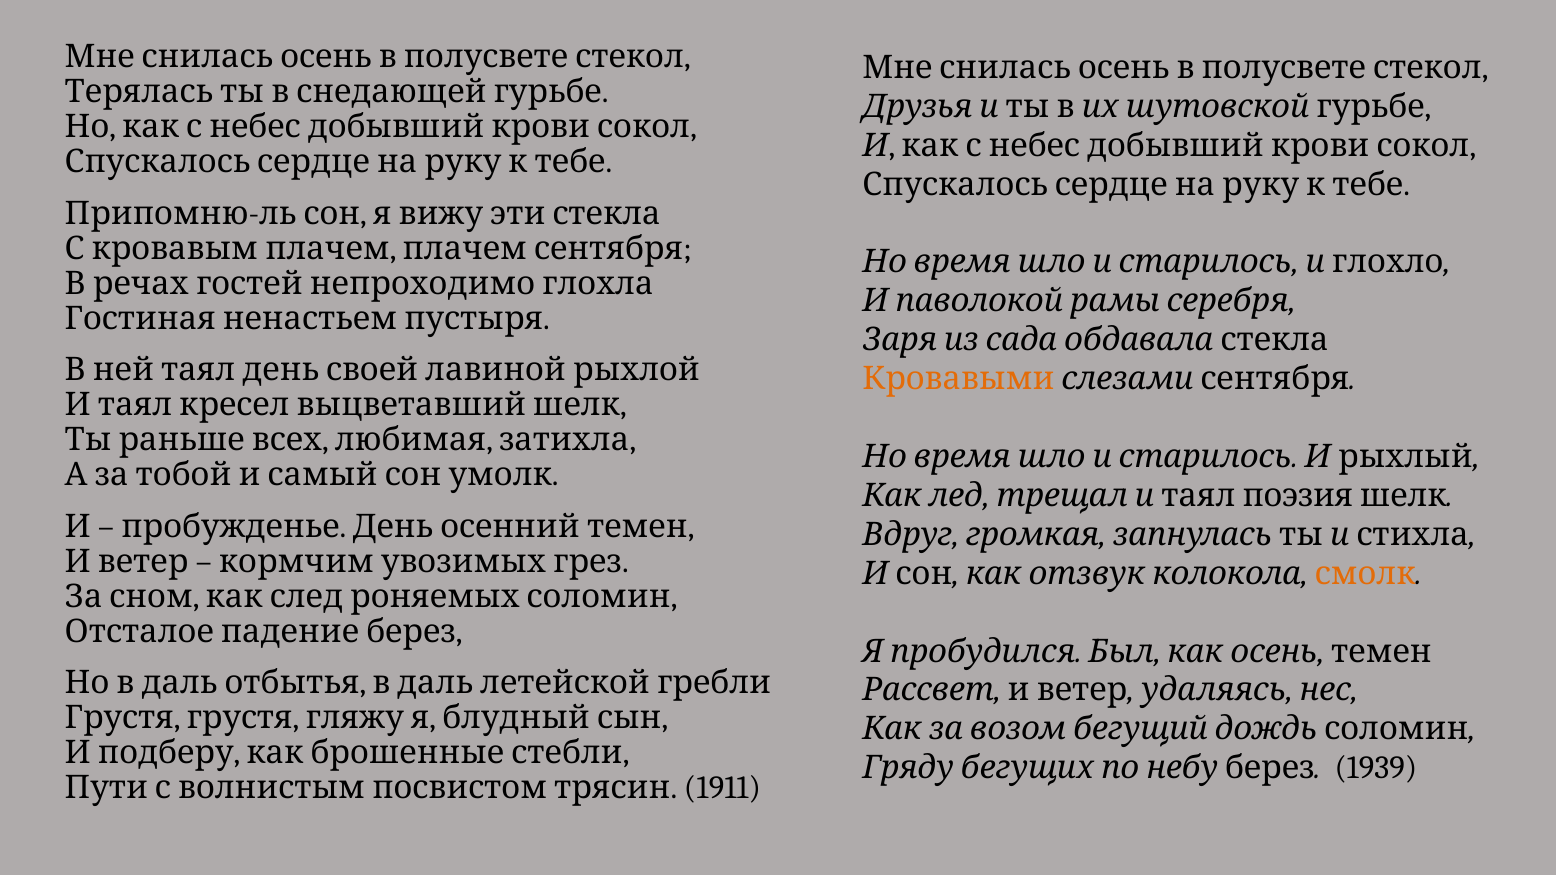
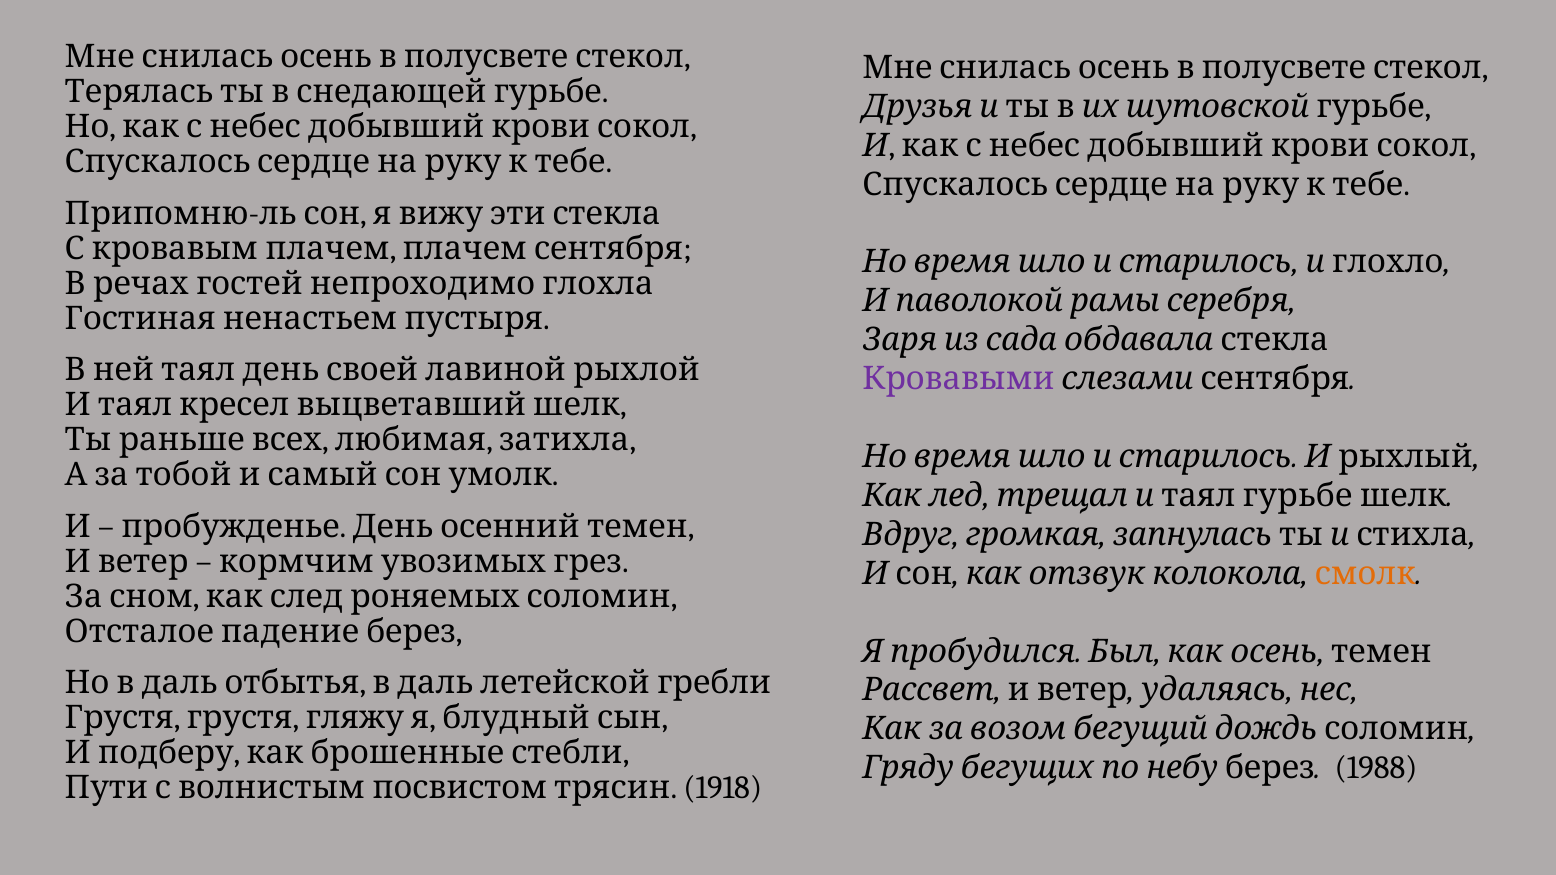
Кровавыми colour: orange -> purple (958, 379)
поэзия: поэзия -> гурьбе (1298, 496)
1939: 1939 -> 1988 (1376, 768)
1911: 1911 -> 1918 (723, 788)
